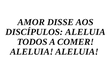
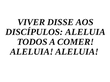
AMOR: AMOR -> VIVER (31, 22)
